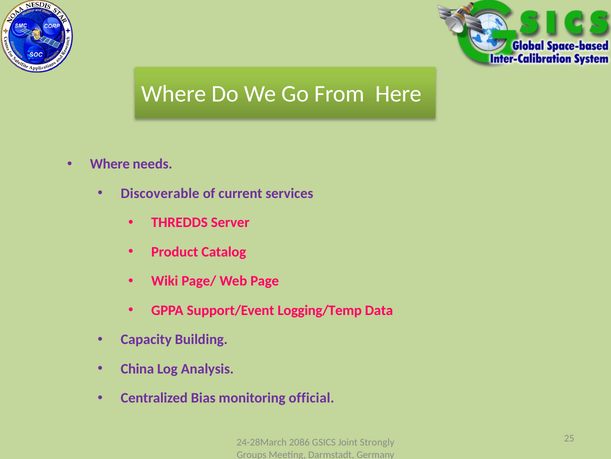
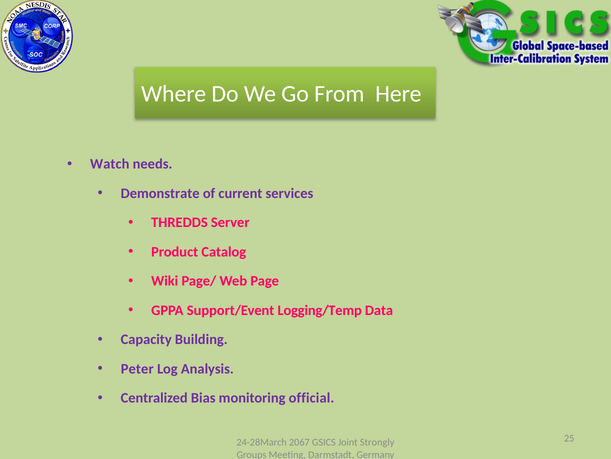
Where: Where -> Watch (110, 164)
Discoverable: Discoverable -> Demonstrate (160, 193)
China: China -> Peter (137, 368)
2086: 2086 -> 2067 (299, 442)
